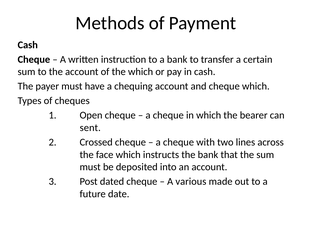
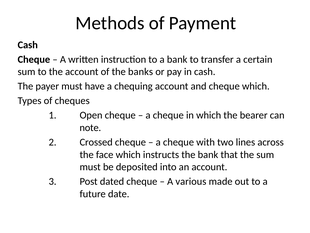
the which: which -> banks (141, 72)
sent: sent -> note (90, 127)
